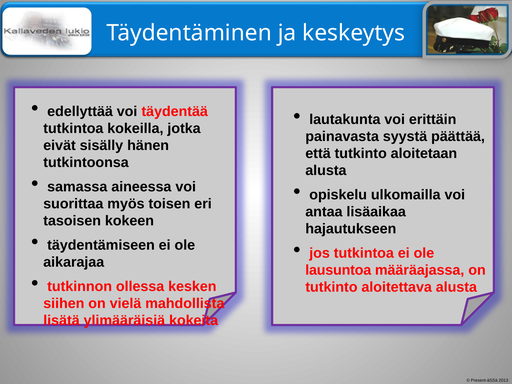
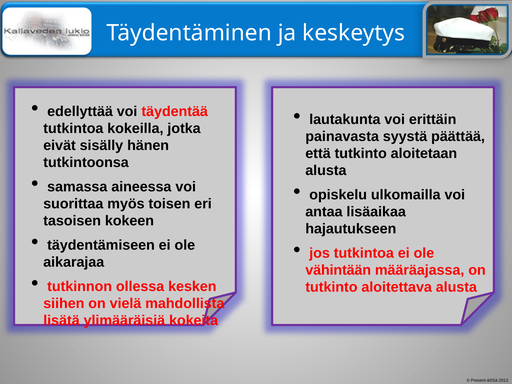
lausuntoa: lausuntoa -> vähintään (338, 270)
